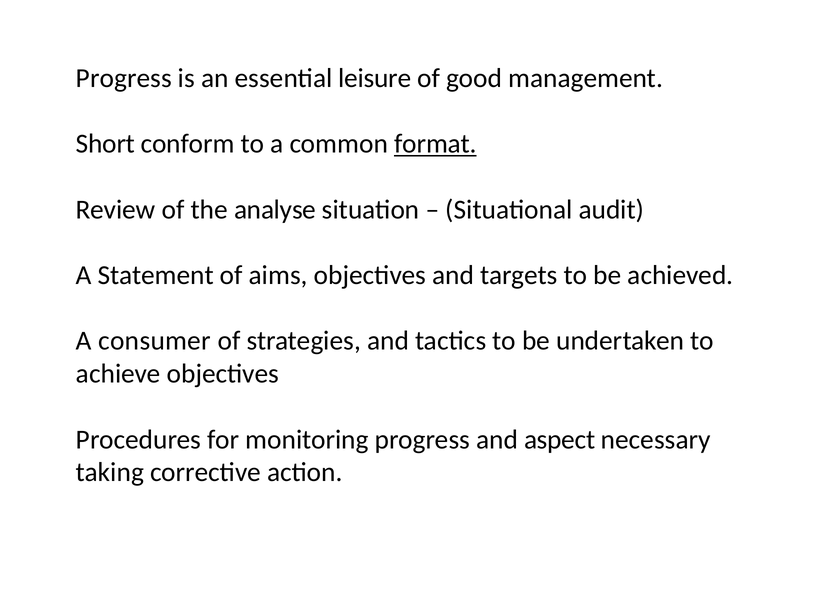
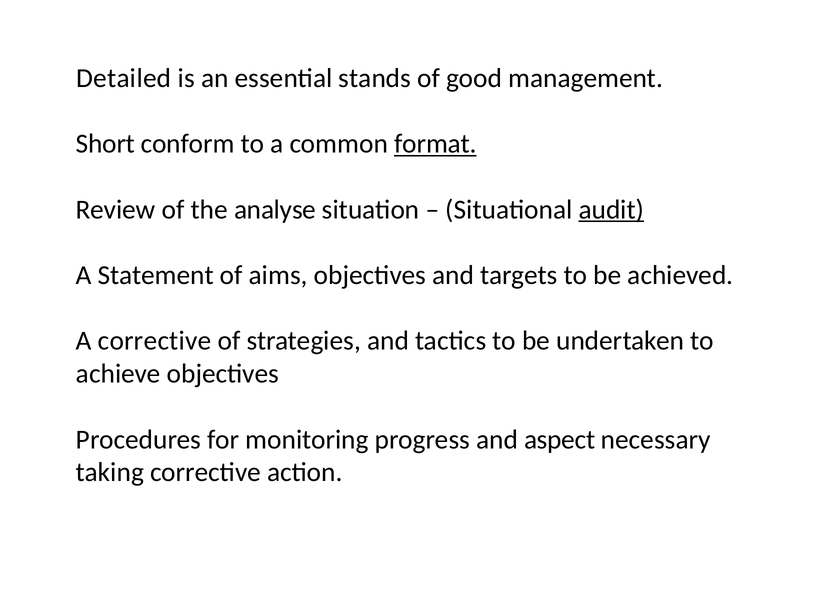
Progress: Progress -> Detailed (124, 78)
leisure: leisure -> stands (375, 78)
audit underline: none -> present (611, 210)
A consumer: consumer -> corrective (155, 341)
